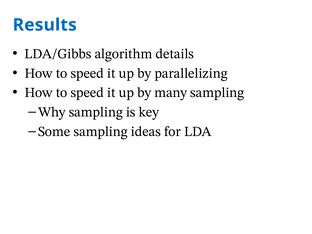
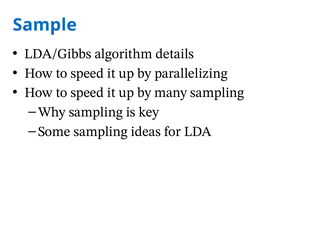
Results: Results -> Sample (45, 25)
